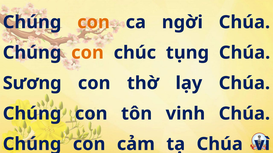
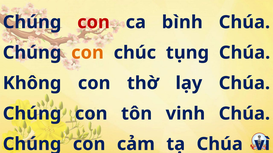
con colour: orange -> red (94, 22)
ngời: ngời -> bình (182, 22)
Sương: Sương -> Không (32, 83)
